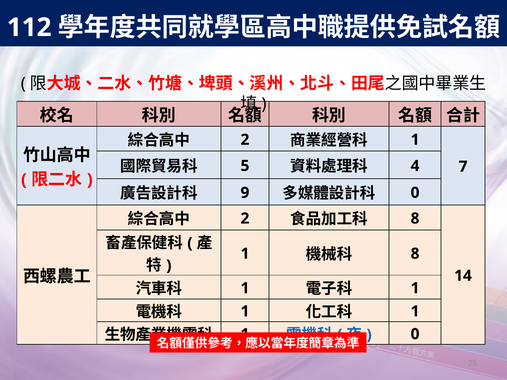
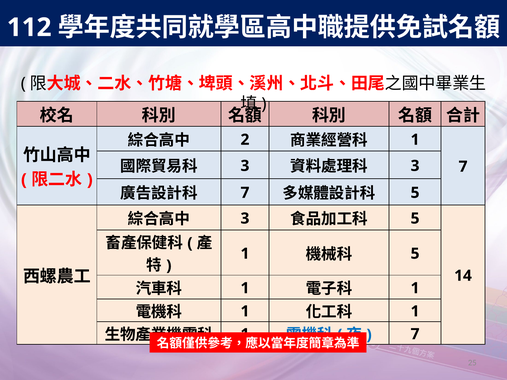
5: 5 -> 3 (245, 166)
4: 4 -> 3 (415, 166)
9: 9 -> 7 (245, 193)
0: 0 -> 5 (415, 193)
2: 2 -> 3 (245, 219)
8: 8 -> 5 (415, 219)
8: 8 -> 5 (415, 254)
0: 0 -> 7 (415, 334)
